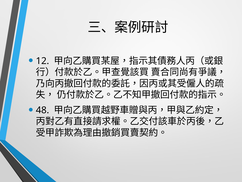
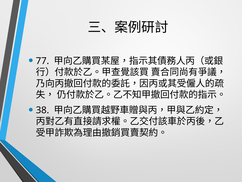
12: 12 -> 77 (43, 61)
48: 48 -> 38 (43, 110)
